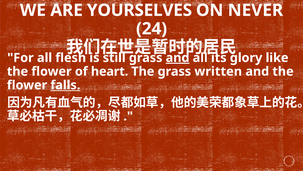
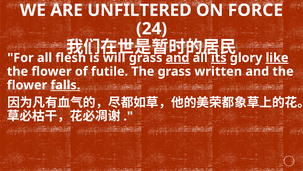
YOURSELVES: YOURSELVES -> UNFILTERED (139, 10)
NEVER: NEVER -> FORCE (255, 10)
still: still -> will (114, 58)
its underline: none -> present (219, 58)
like underline: none -> present (277, 58)
heart: heart -> futile (110, 71)
